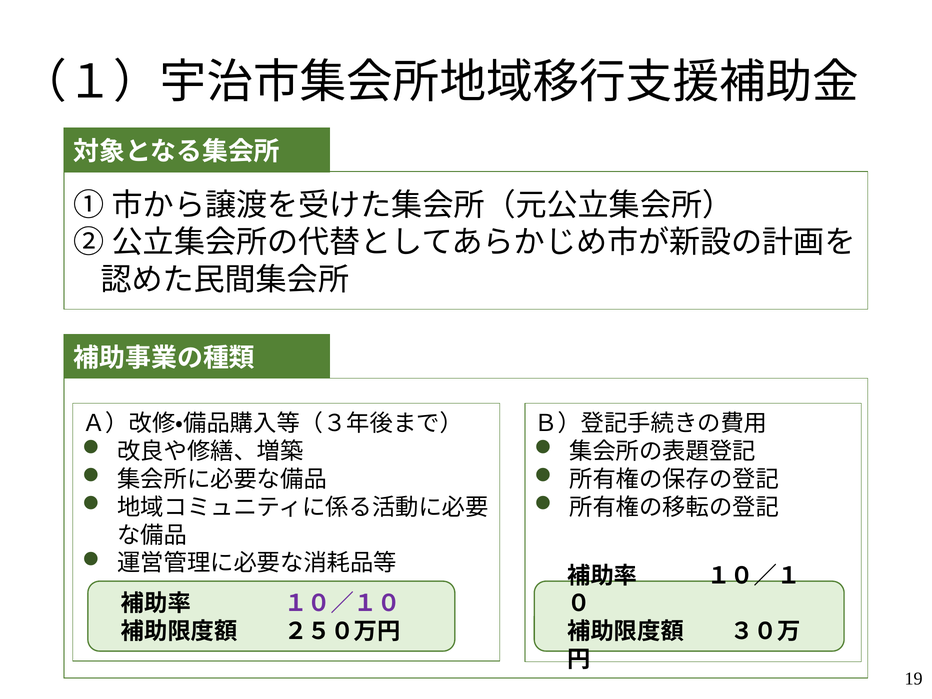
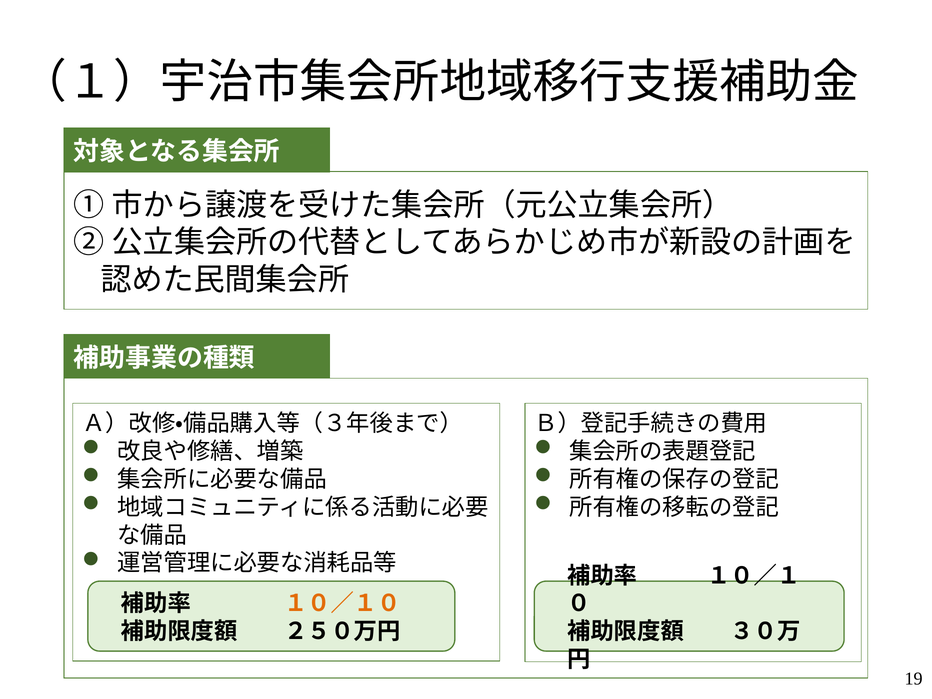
１０／１０ colour: purple -> orange (342, 604)
